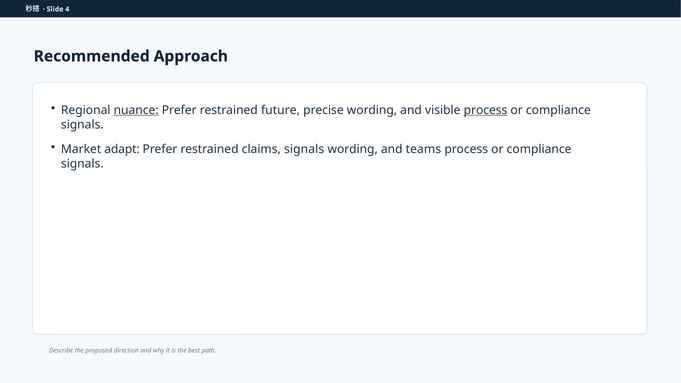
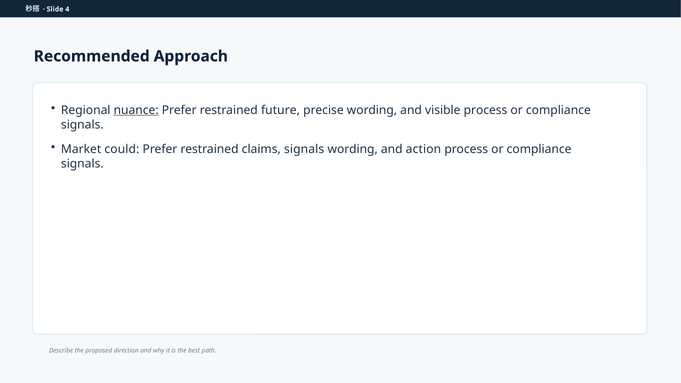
process underline: present -> none (486, 110)
adapt: adapt -> could (122, 149)
teams: teams -> action (423, 149)
